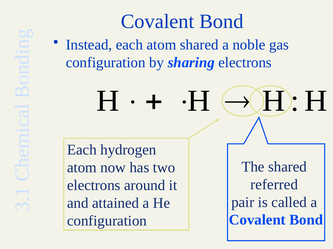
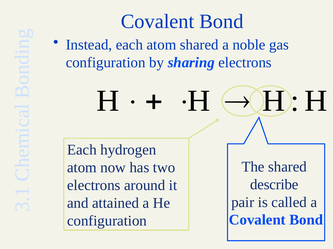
referred: referred -> describe (274, 185)
